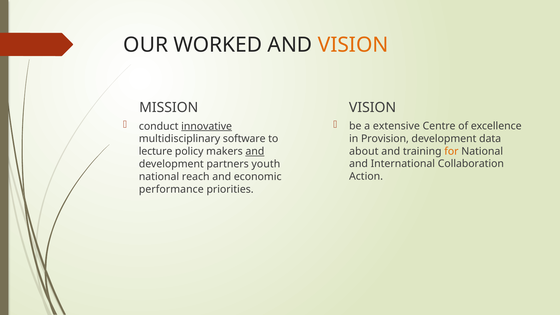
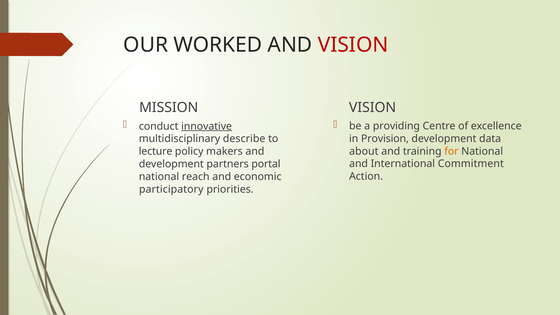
VISION colour: orange -> red (353, 45)
extensive: extensive -> providing (396, 126)
software: software -> describe (244, 139)
and underline: present -> none (255, 151)
Collaboration: Collaboration -> Commitment (471, 164)
youth: youth -> portal (266, 164)
performance: performance -> participatory (171, 189)
